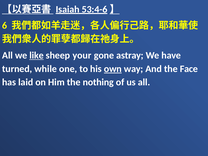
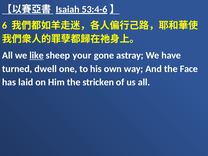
while: while -> dwell (46, 69)
own underline: present -> none (113, 69)
nothing: nothing -> stricken (98, 82)
